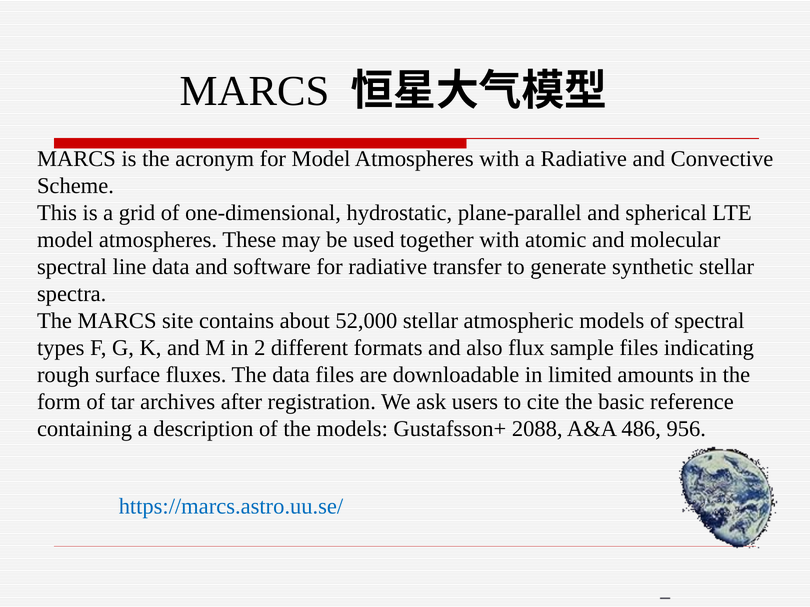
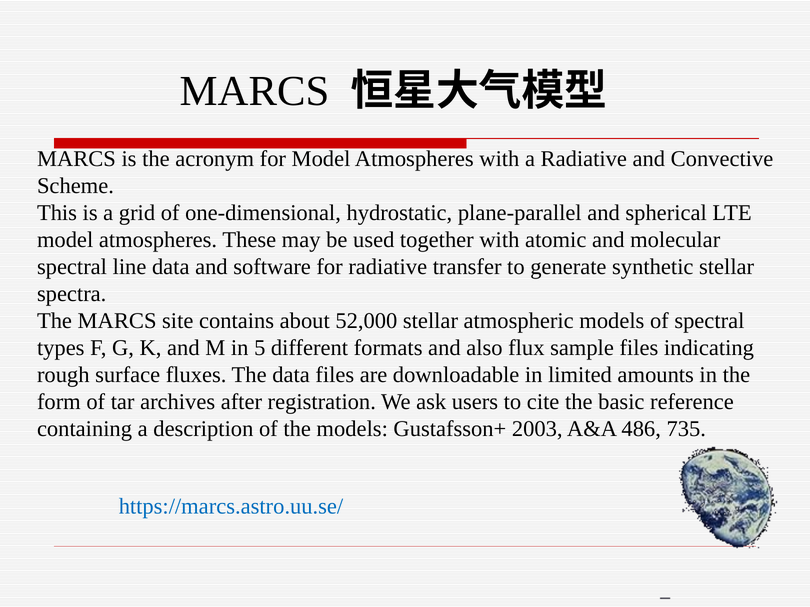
2: 2 -> 5 (260, 348)
2088: 2088 -> 2003 (537, 429)
956: 956 -> 735 (686, 429)
